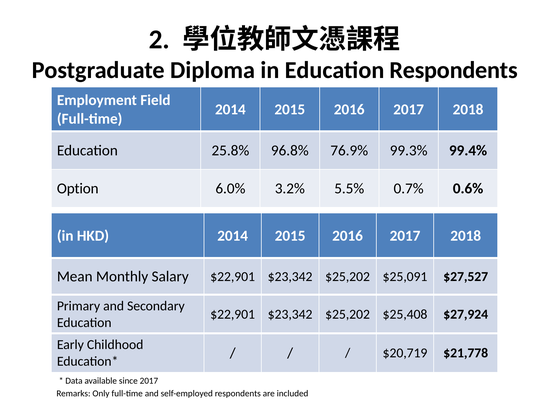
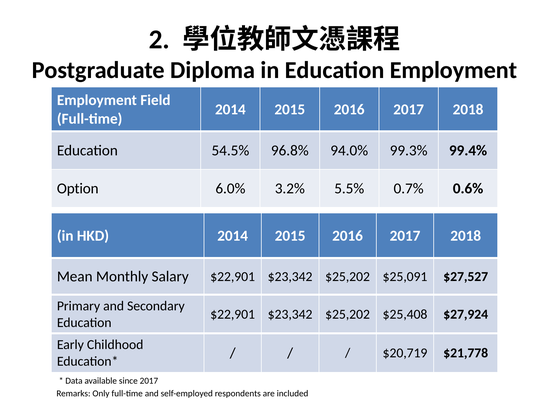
Education Respondents: Respondents -> Employment (454, 70)
25.8%: 25.8% -> 54.5% (230, 151)
76.9%: 76.9% -> 94.0% (349, 151)
